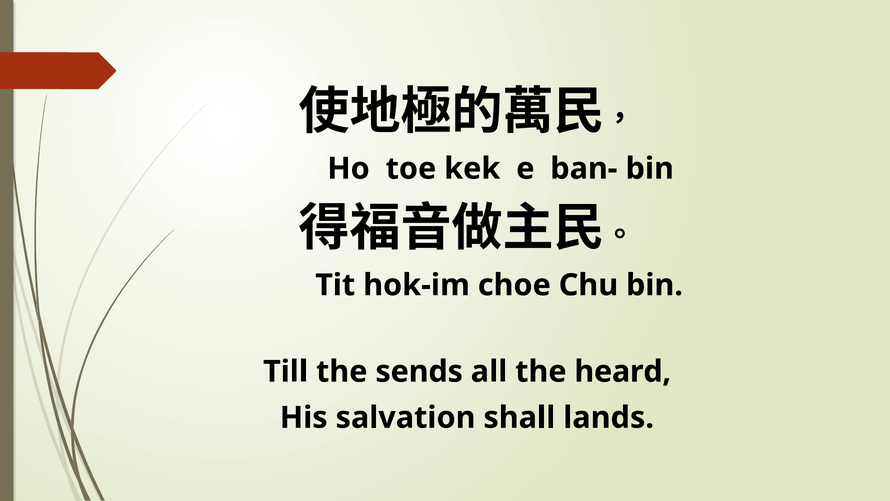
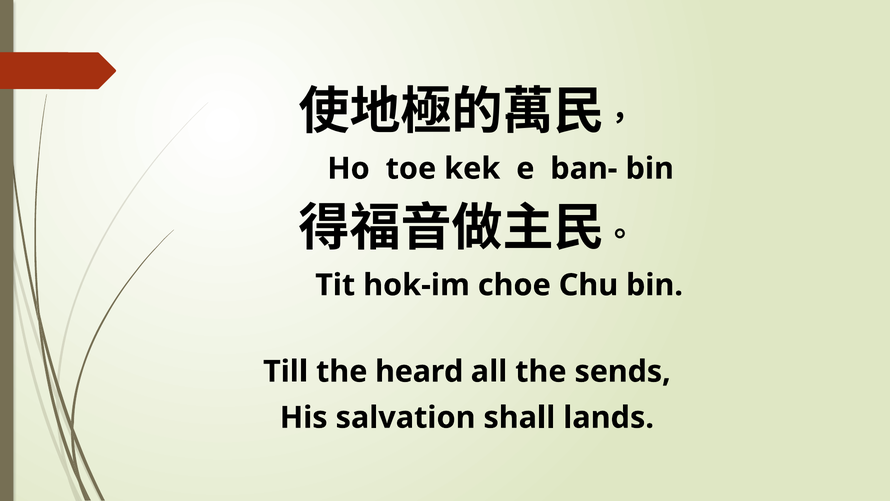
sends: sends -> heard (419, 371)
heard: heard -> sends (623, 371)
